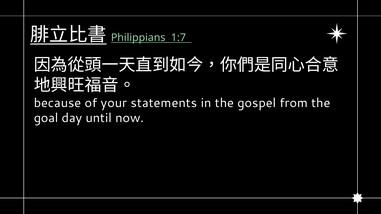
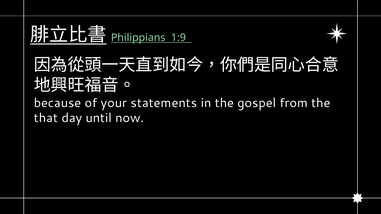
1:7: 1:7 -> 1:9 (178, 38)
goal: goal -> that (46, 118)
